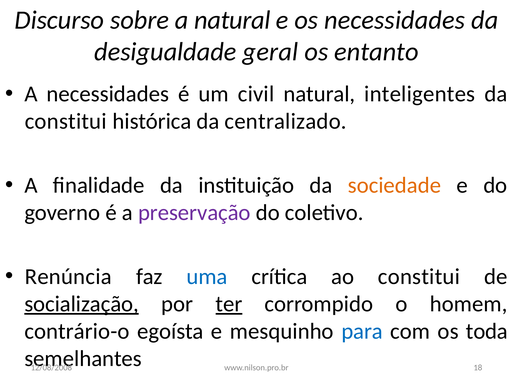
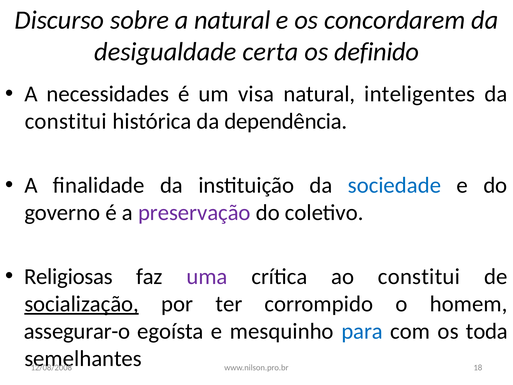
os necessidades: necessidades -> concordarem (395, 20)
geral: geral -> certa (270, 52)
entanto: entanto -> definido (377, 52)
civil: civil -> visa (256, 94)
centralizado: centralizado -> dependência (286, 121)
sociedade colour: orange -> blue (395, 185)
Renúncia: Renúncia -> Religiosas (68, 276)
uma colour: blue -> purple (207, 276)
ter underline: present -> none (229, 304)
contrário-o: contrário-o -> assegurar-o (77, 331)
